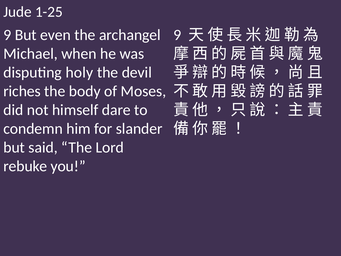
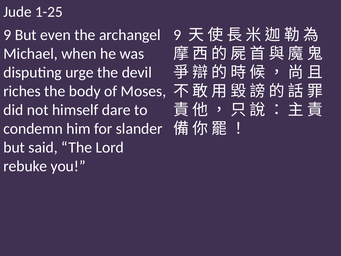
holy: holy -> urge (80, 72)
